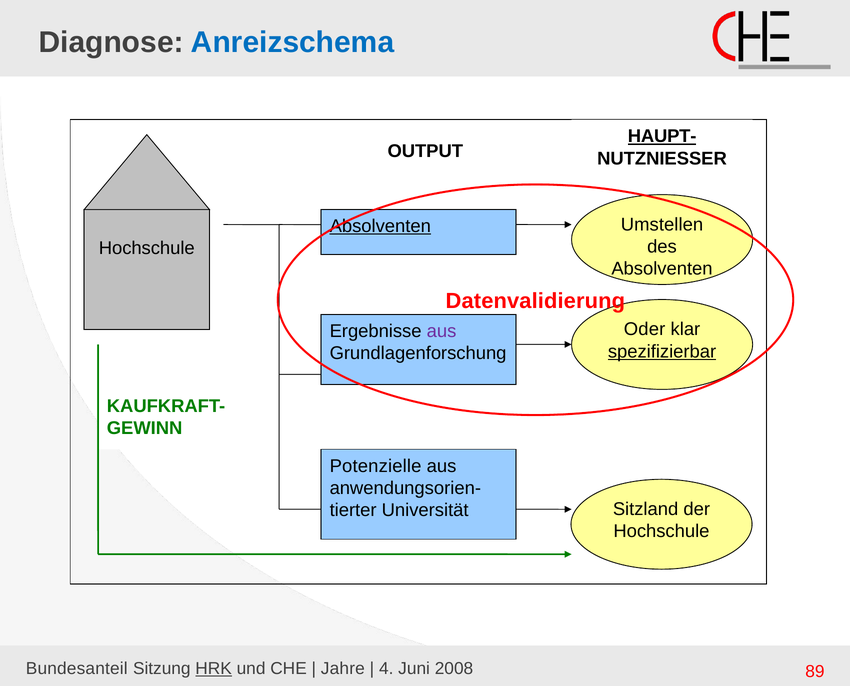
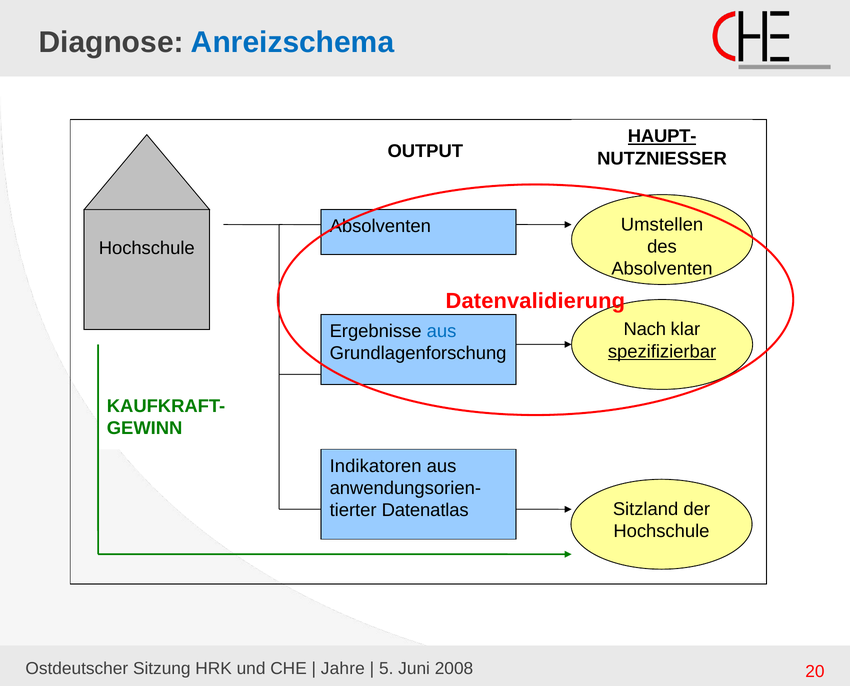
Absolventen underline: present -> none (380, 226)
Oder: Oder -> Nach (645, 330)
aus colour: purple -> blue (442, 331)
Potenzielle: Potenzielle -> Indikatoren (376, 466)
Universität: Universität -> Datenatlas (425, 511)
Bundesanteil: Bundesanteil -> Ostdeutscher (77, 669)
HRK underline: present -> none (214, 669)
4: 4 -> 5 (386, 669)
89: 89 -> 20 (815, 672)
